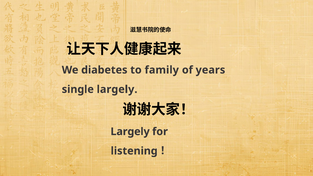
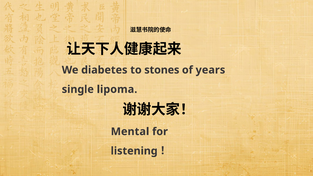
family: family -> stones (162, 70)
single largely: largely -> lipoma (117, 89)
Largely: Largely -> Mental (130, 132)
